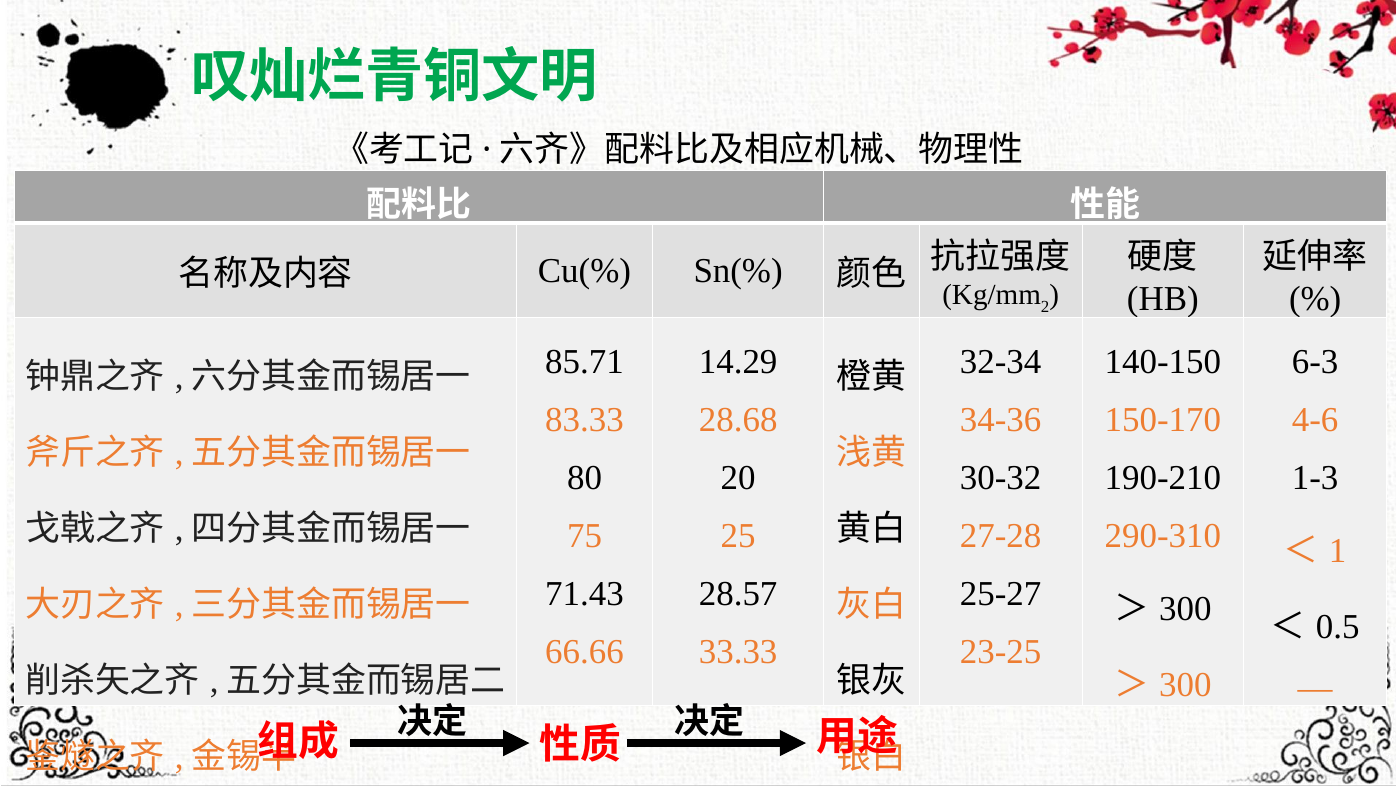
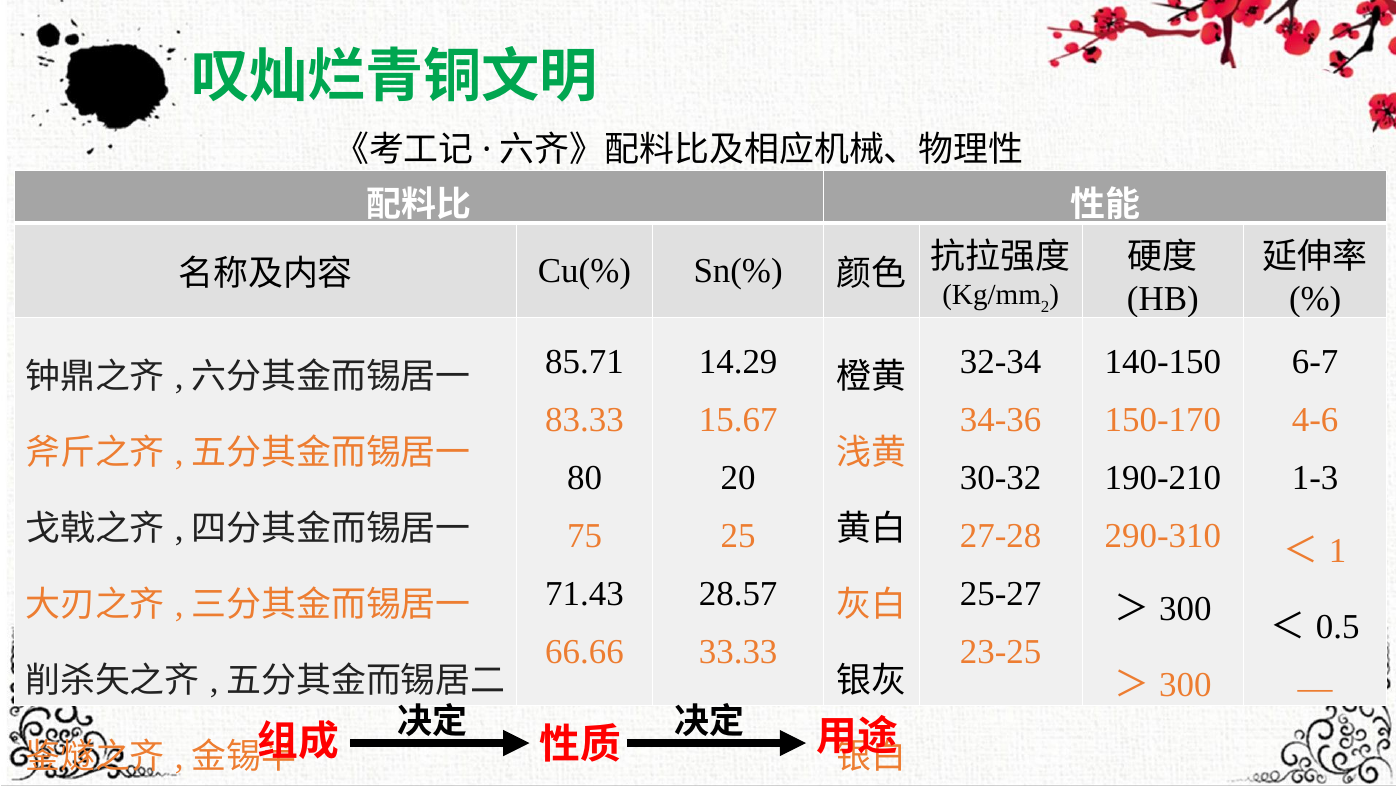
6-3: 6-3 -> 6-7 (1315, 362)
28.68: 28.68 -> 15.67 (738, 420)
